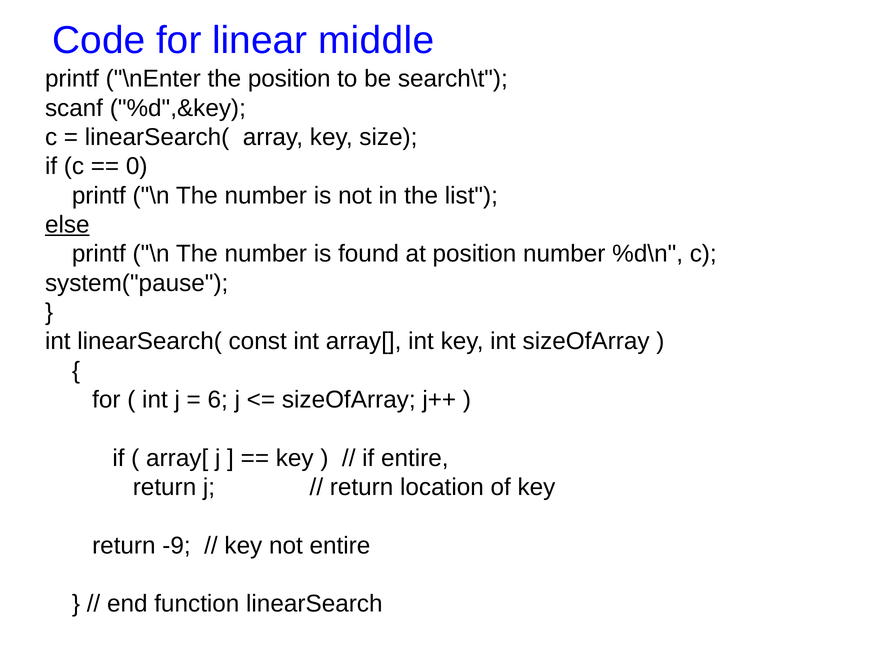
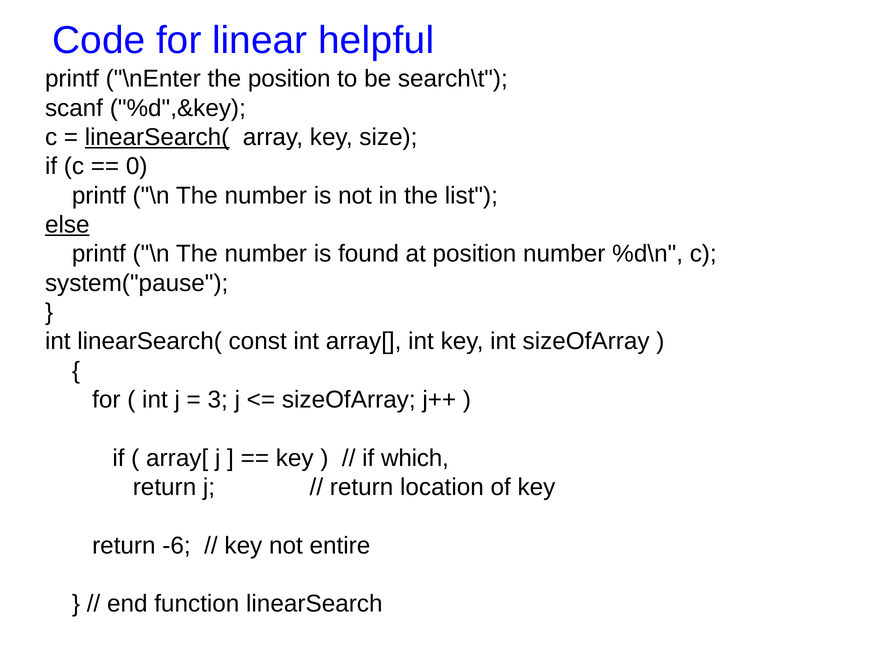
middle: middle -> helpful (376, 41)
linearSearch( underline: none -> present (157, 137)
6: 6 -> 3 (218, 399)
if entire: entire -> which (415, 458)
-9: -9 -> -6 (177, 545)
